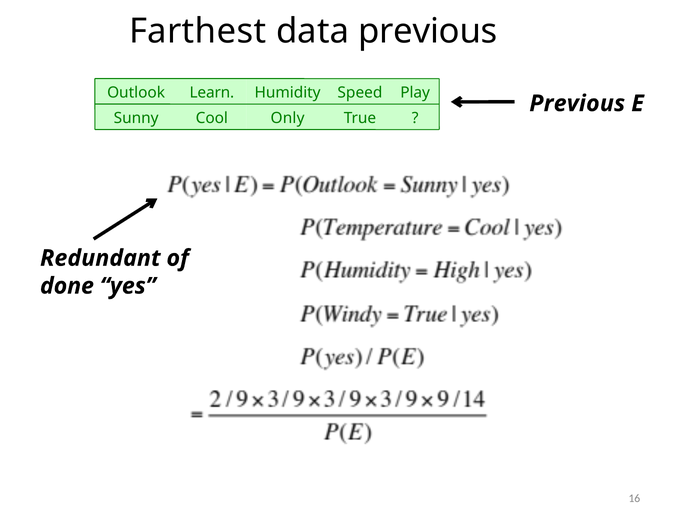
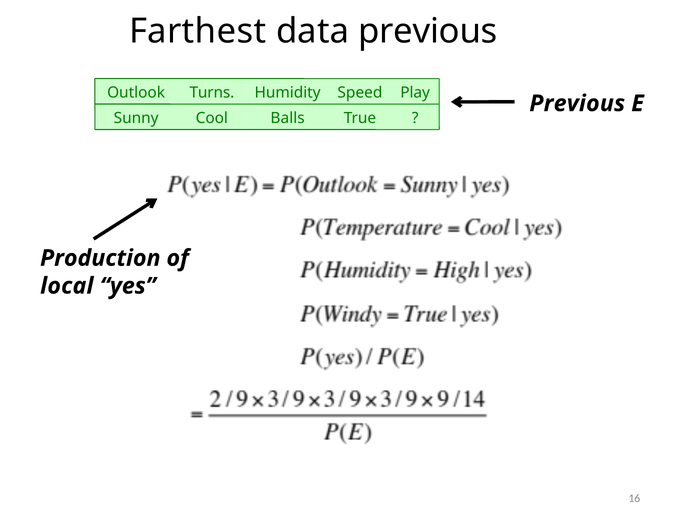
Learn: Learn -> Turns (212, 92)
Only: Only -> Balls (288, 118)
Redundant: Redundant -> Production (100, 258)
done: done -> local (67, 286)
